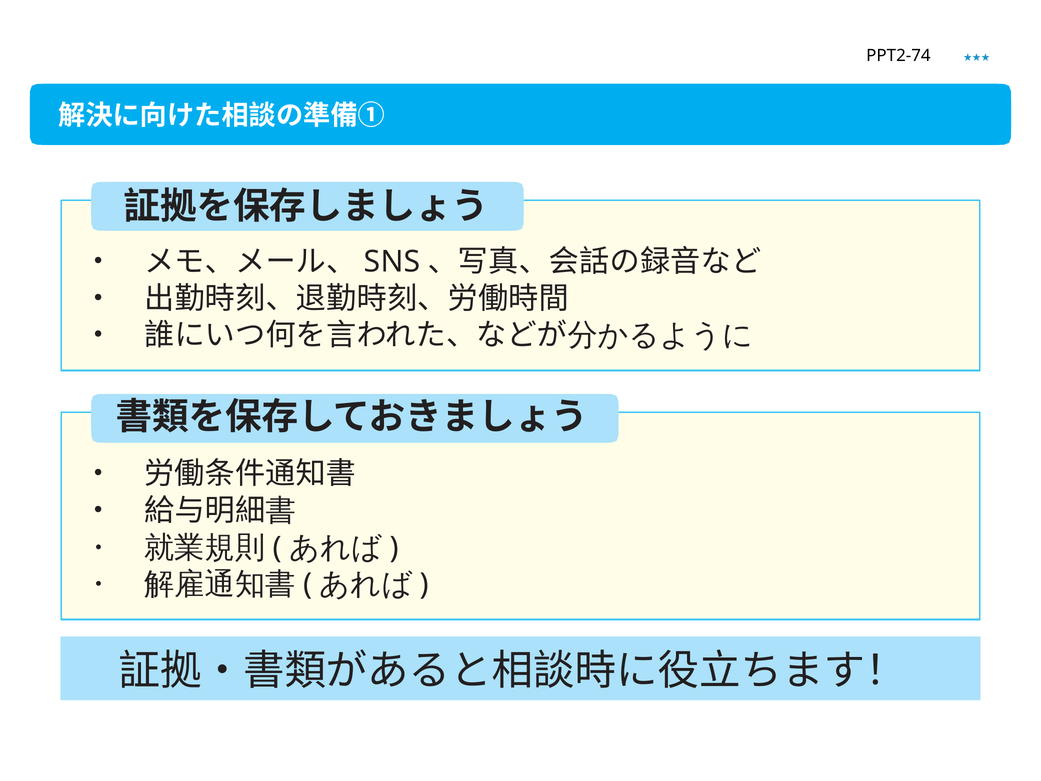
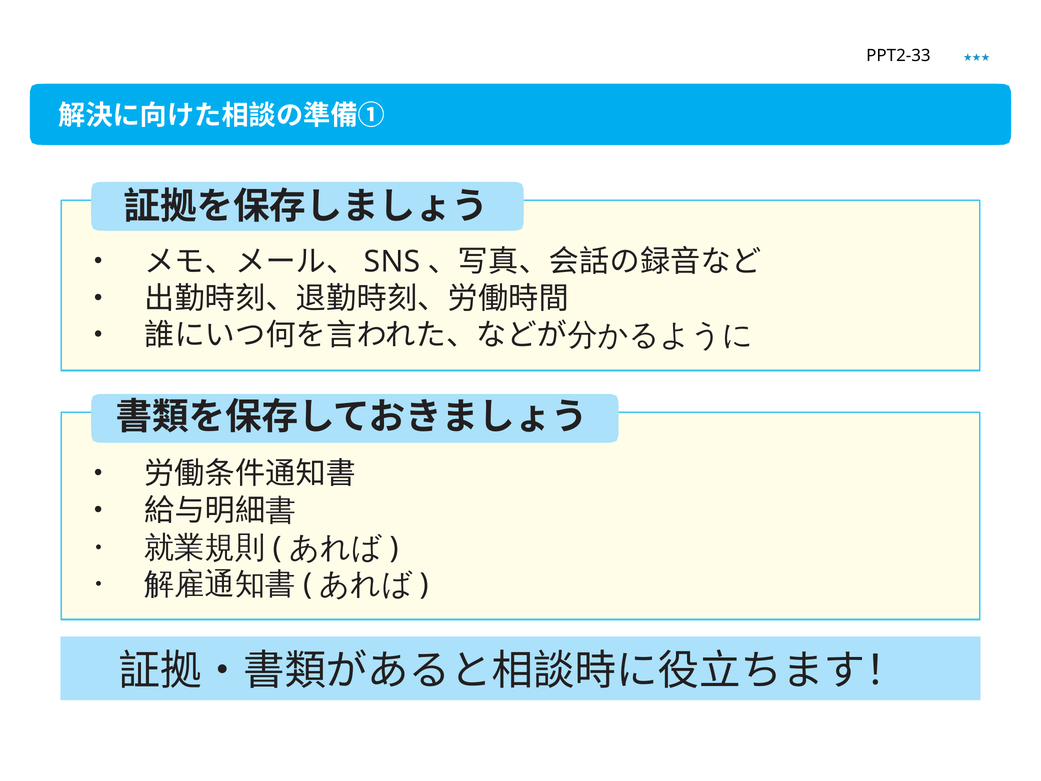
PPT2-74: PPT2-74 -> PPT2-33 (898, 56)
